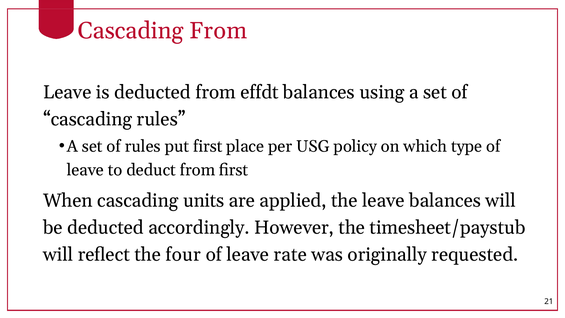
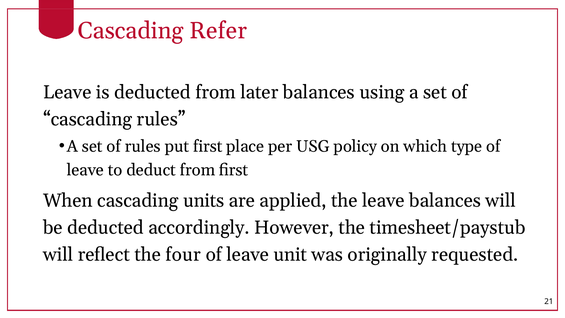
Cascading From: From -> Refer (218, 31)
effdt: effdt -> later (259, 92)
rate: rate -> unit (290, 255)
